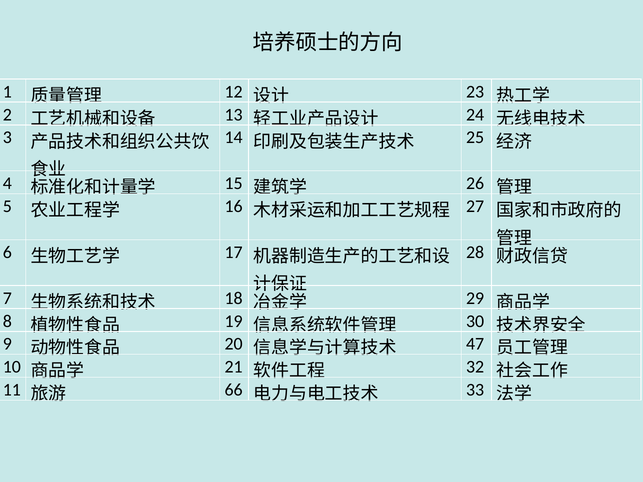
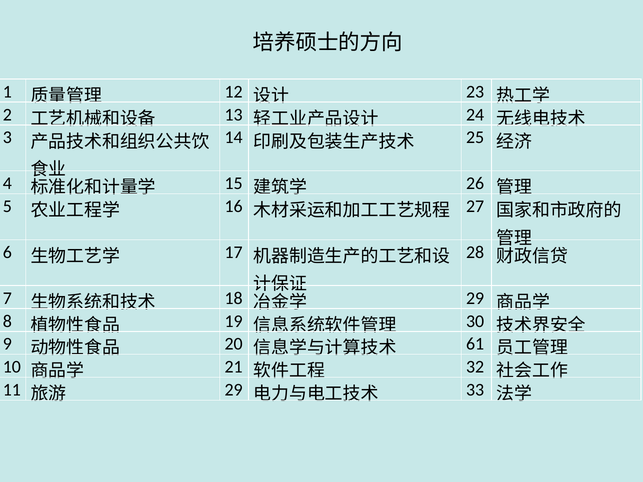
47: 47 -> 61 (475, 344)
66: 66 -> 29 (234, 390)
